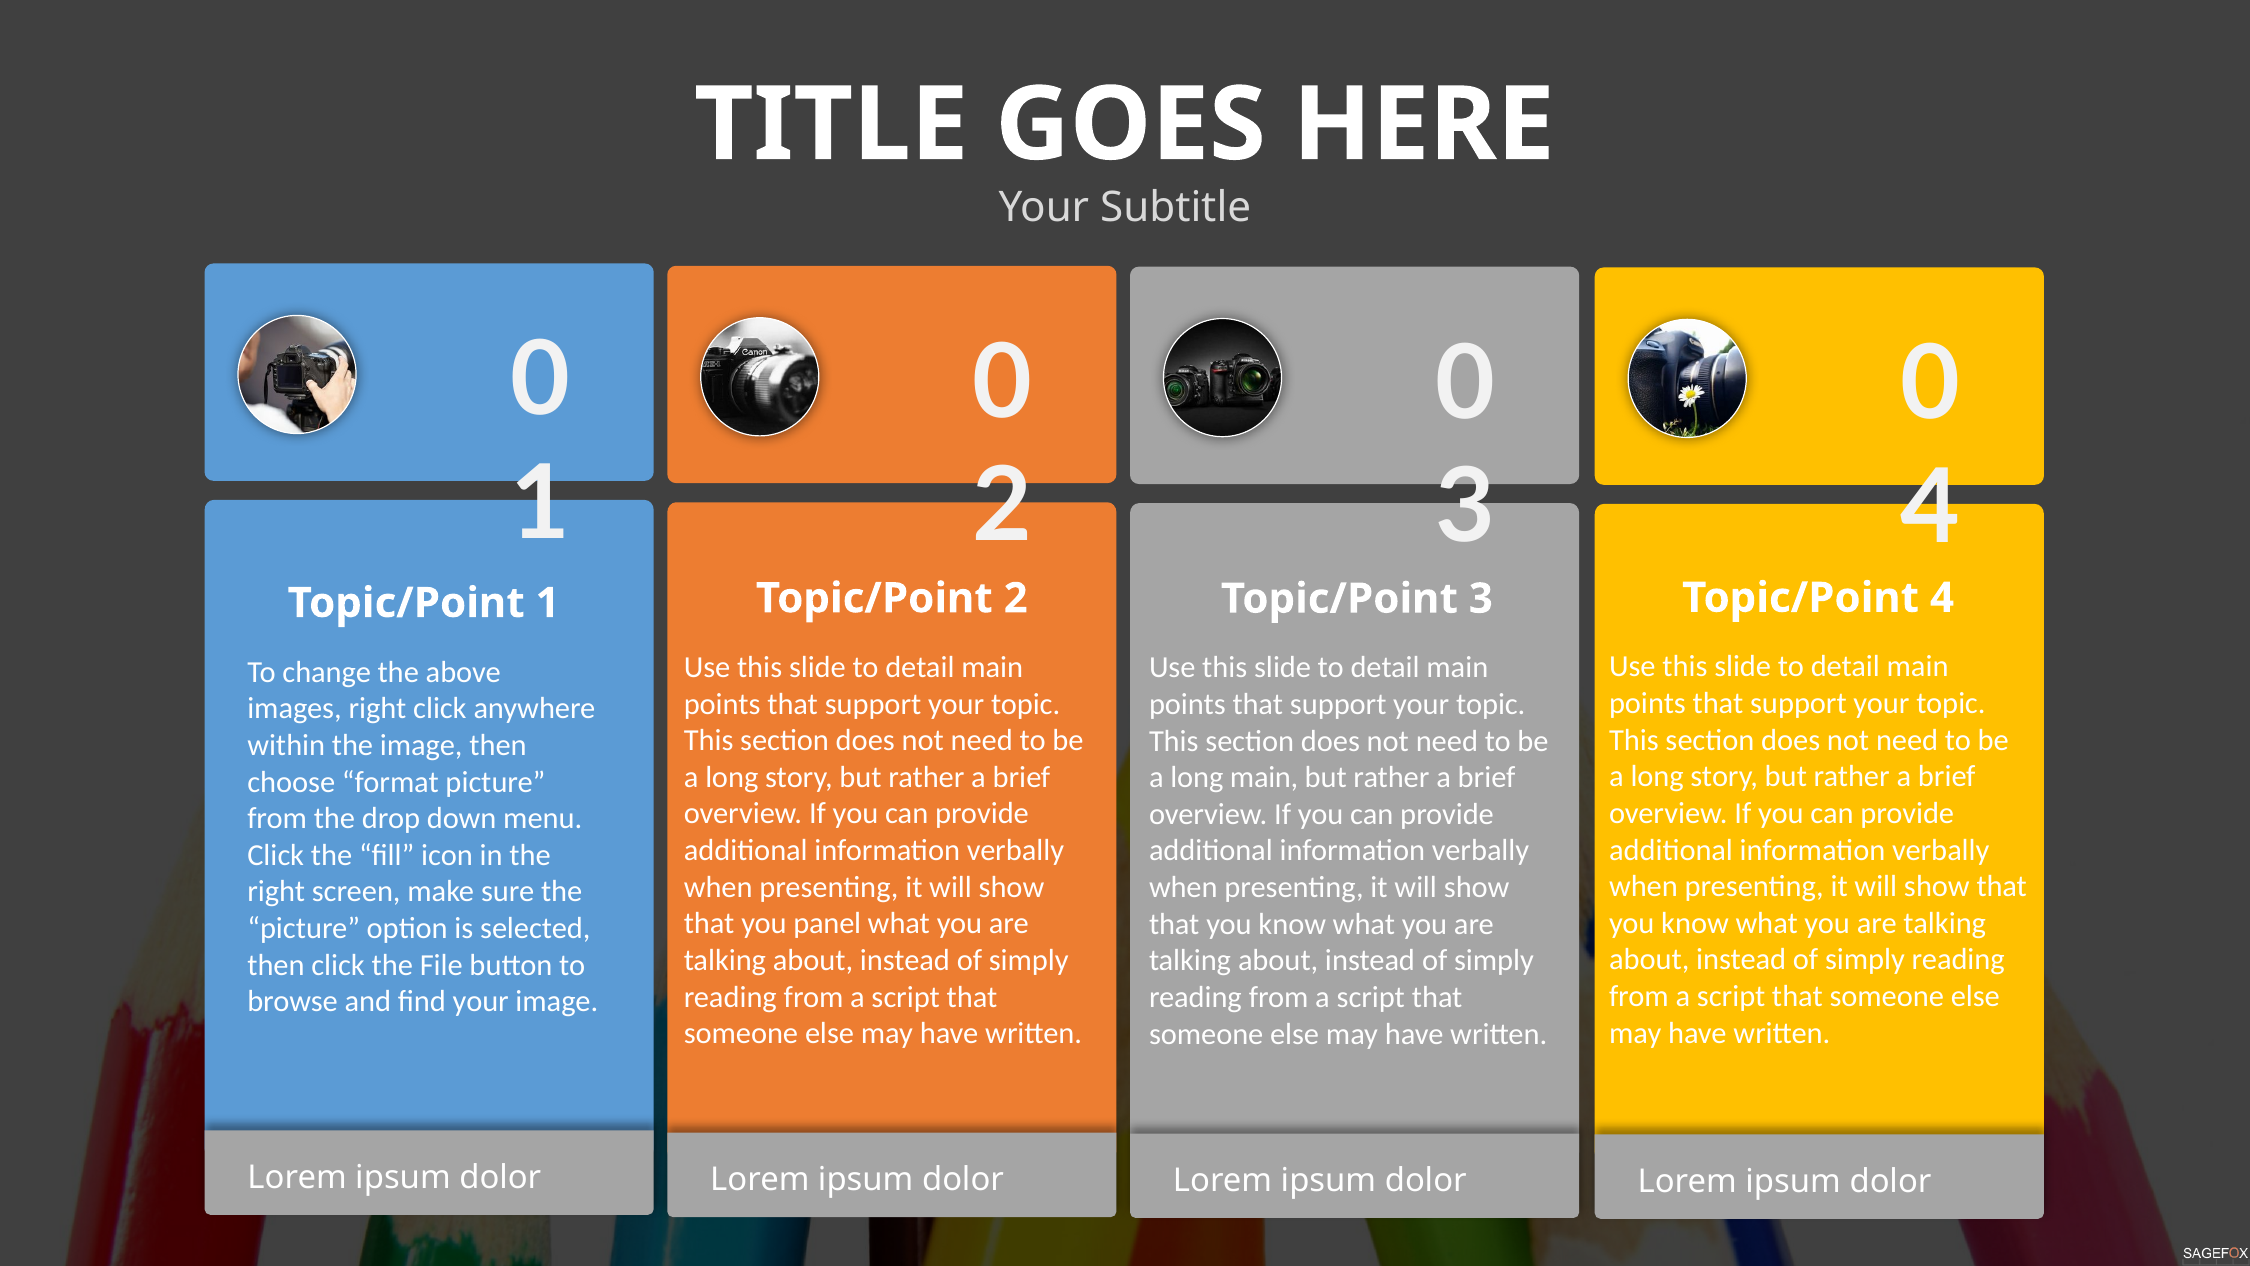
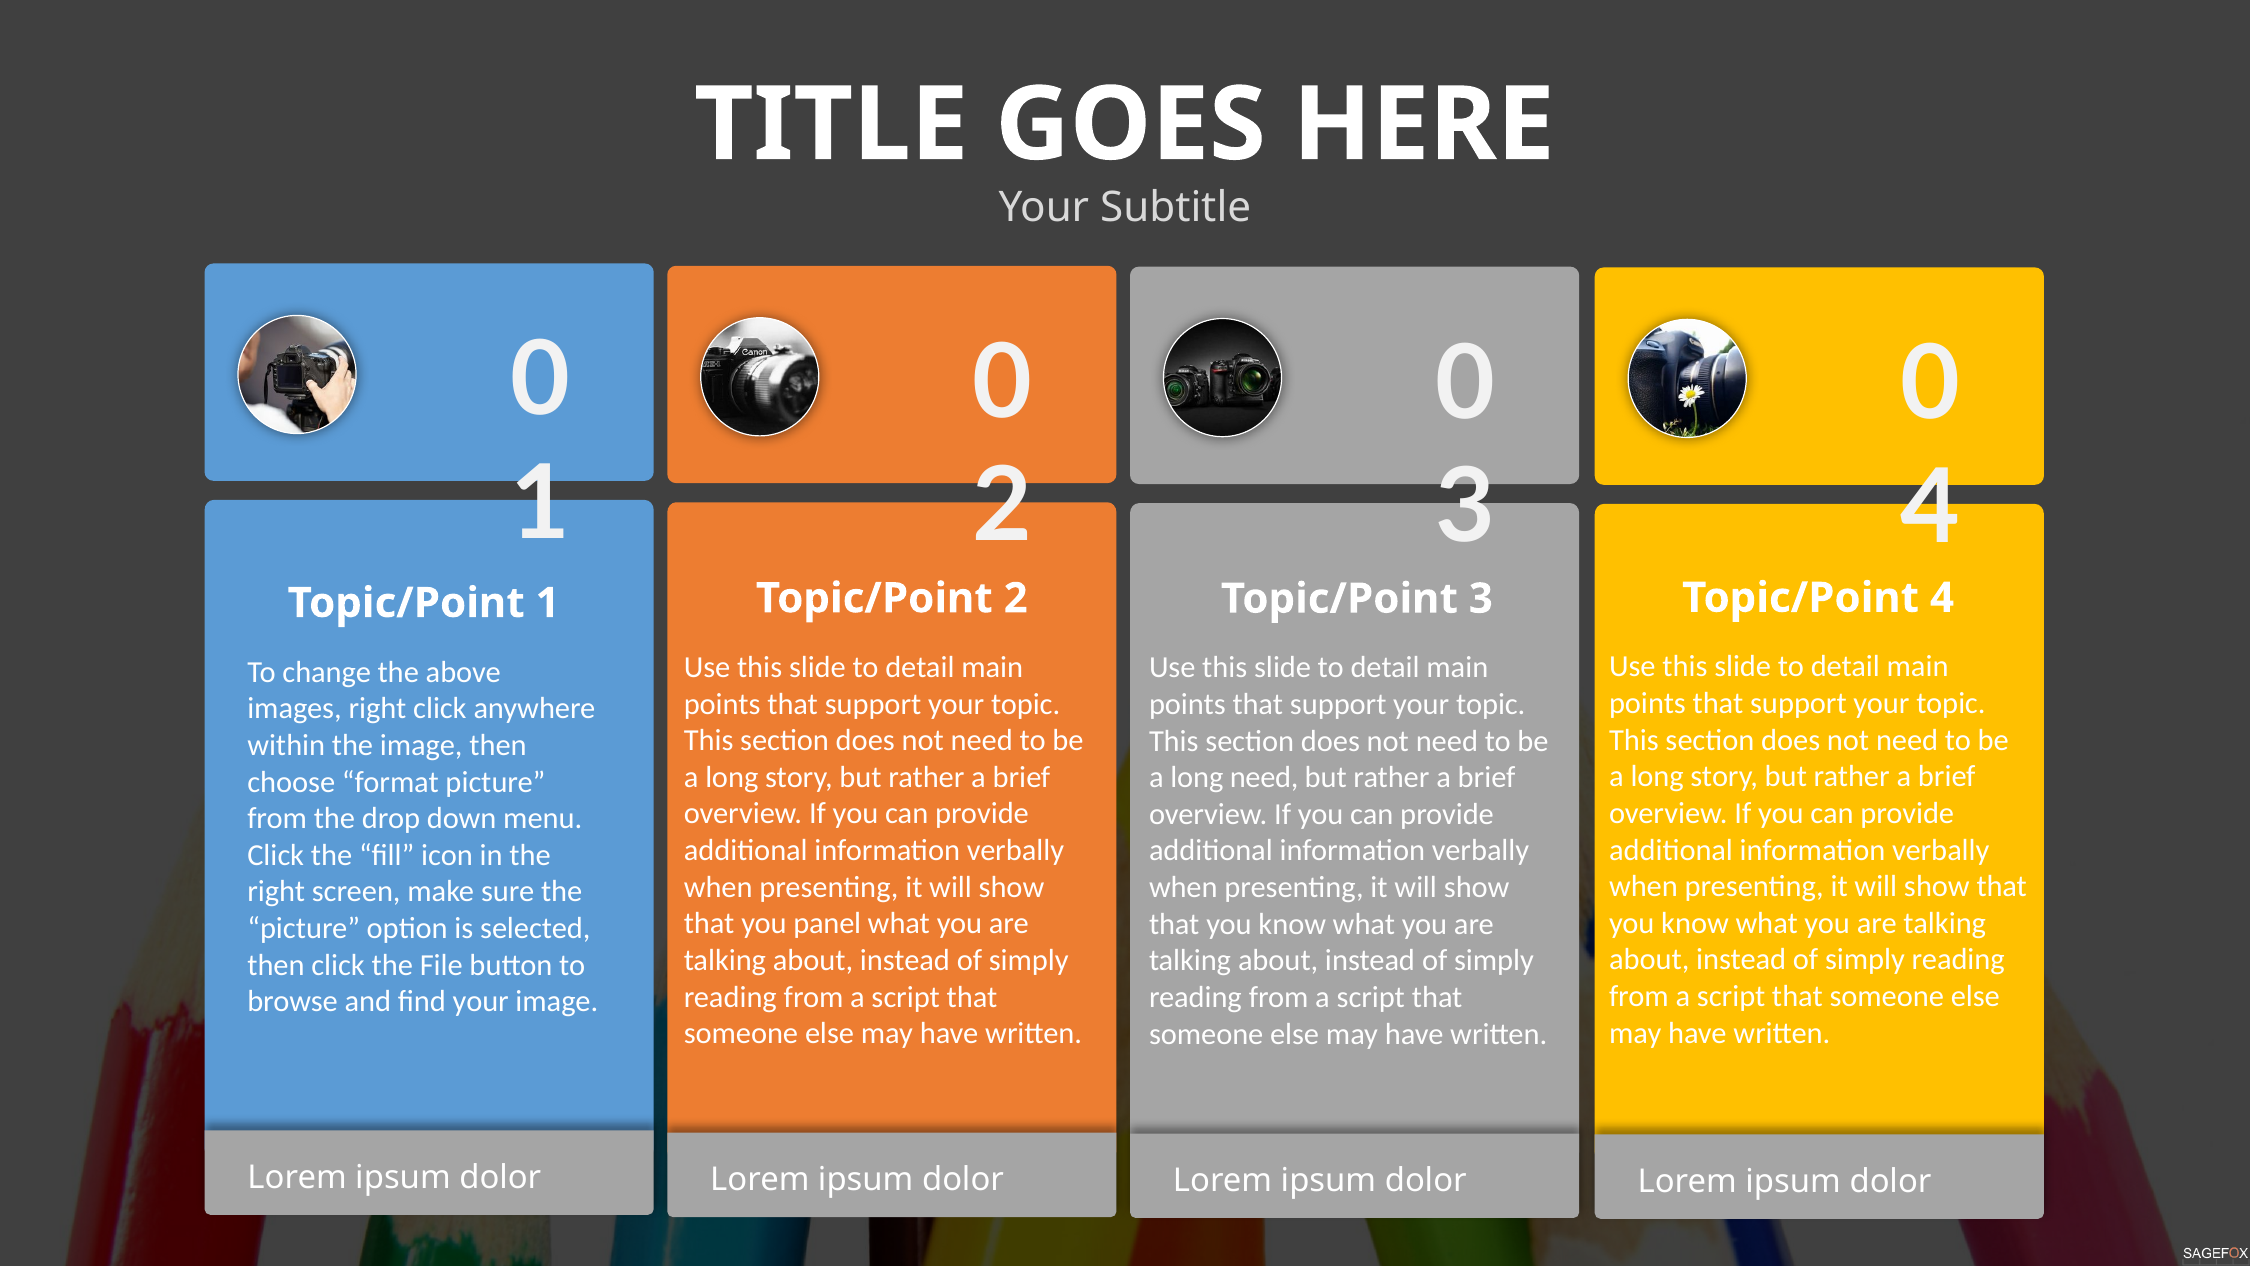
long main: main -> need (1264, 777)
